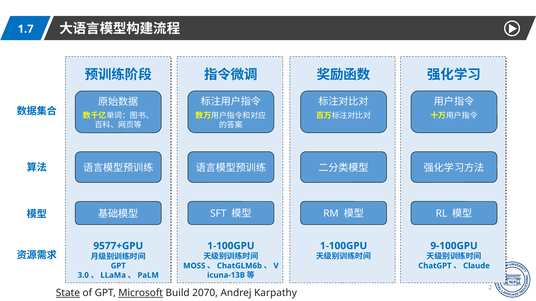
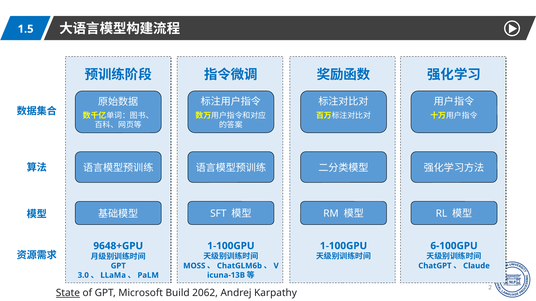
1.7: 1.7 -> 1.5 (26, 29)
9-100GPU: 9-100GPU -> 6-100GPU (454, 246)
9577+GPU: 9577+GPU -> 9648+GPU (118, 246)
Microsoft underline: present -> none (141, 293)
2070: 2070 -> 2062 (205, 293)
